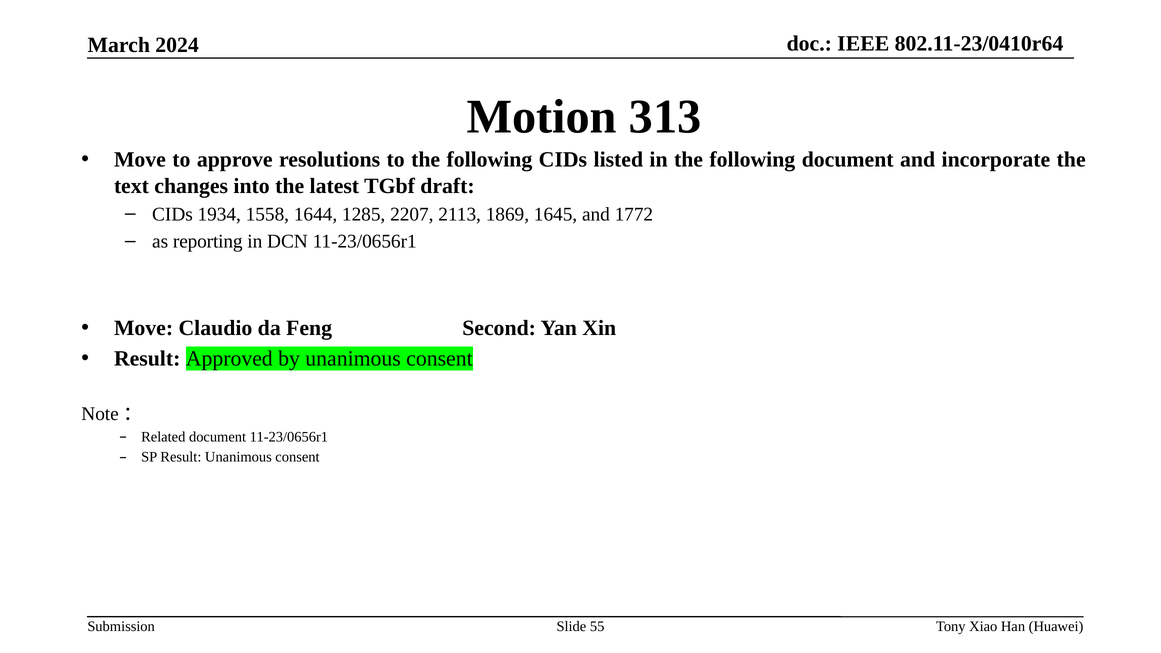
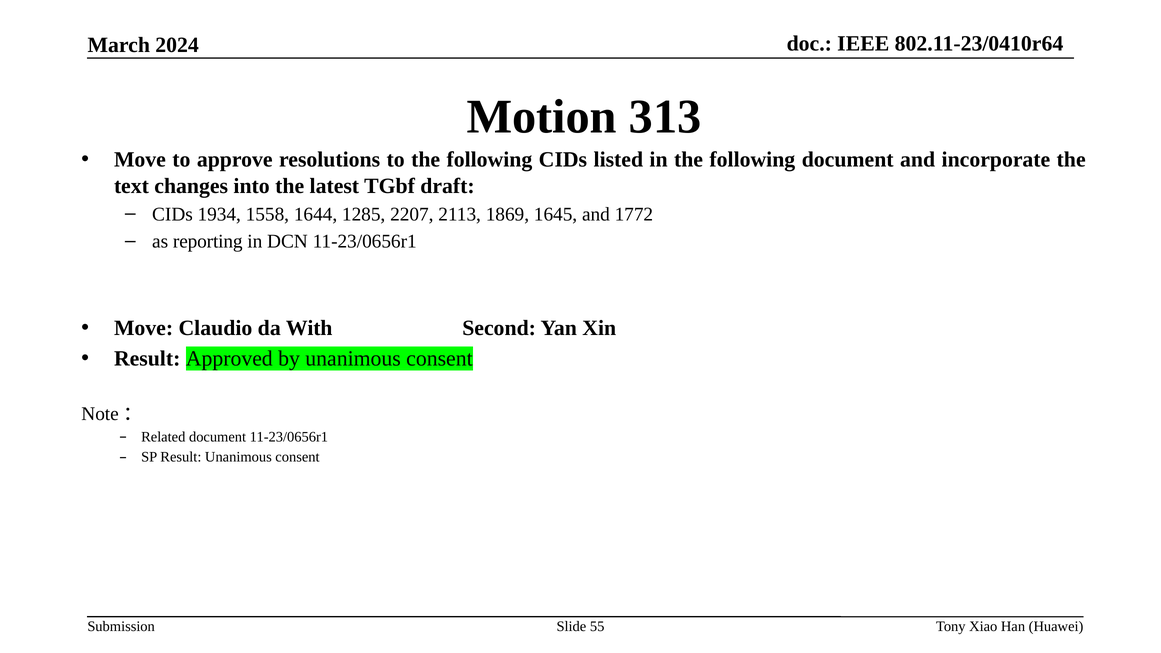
Feng: Feng -> With (309, 328)
